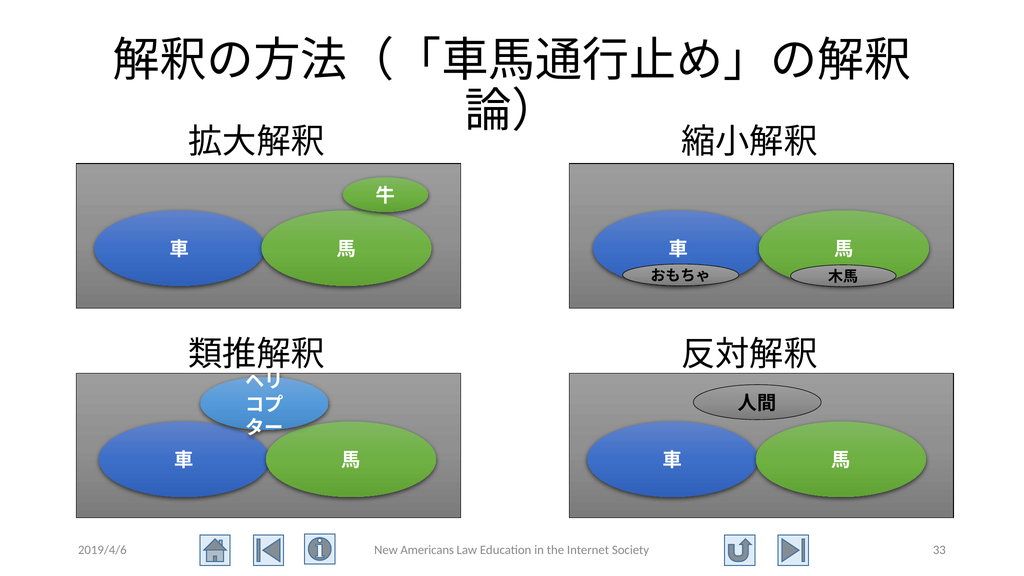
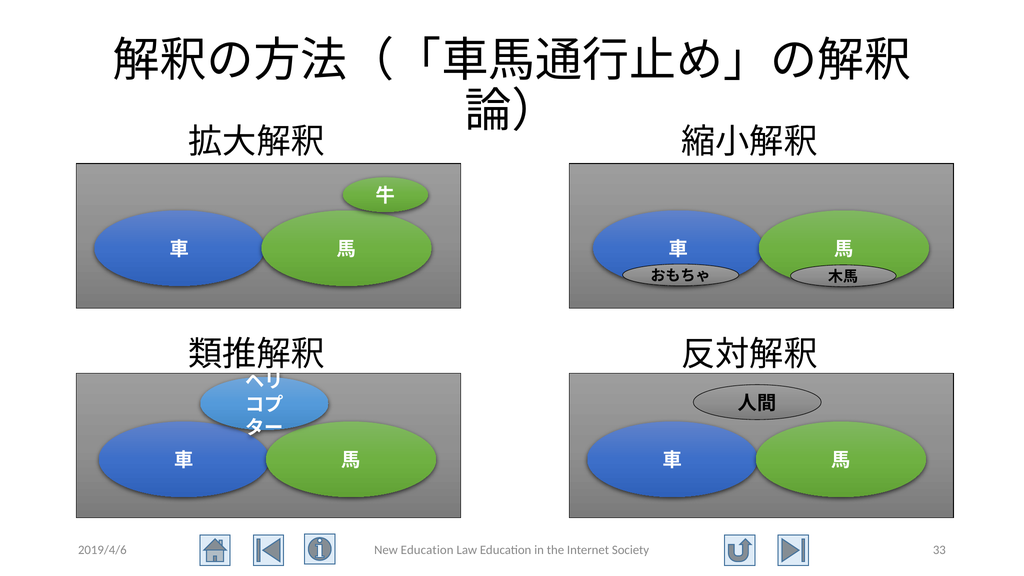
New Americans: Americans -> Education (427, 550)
